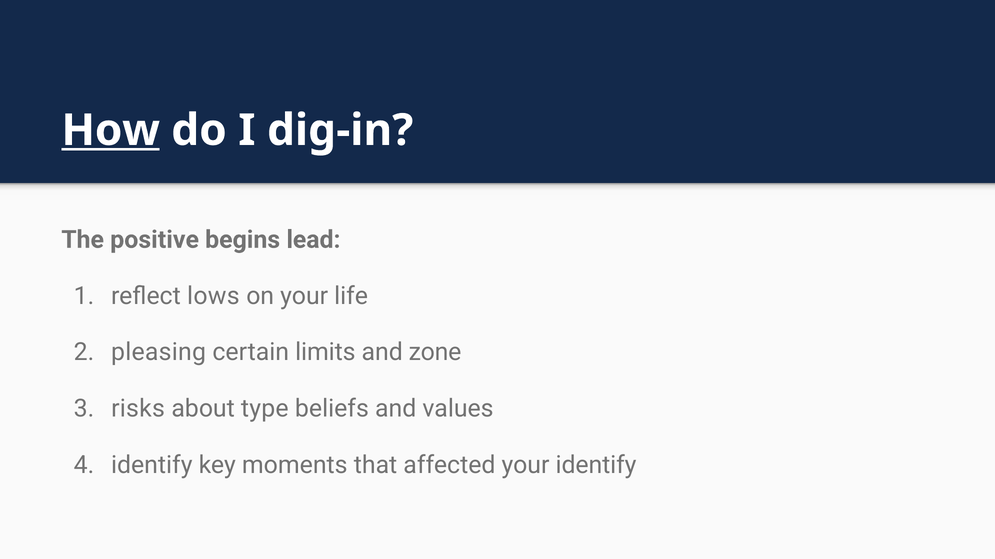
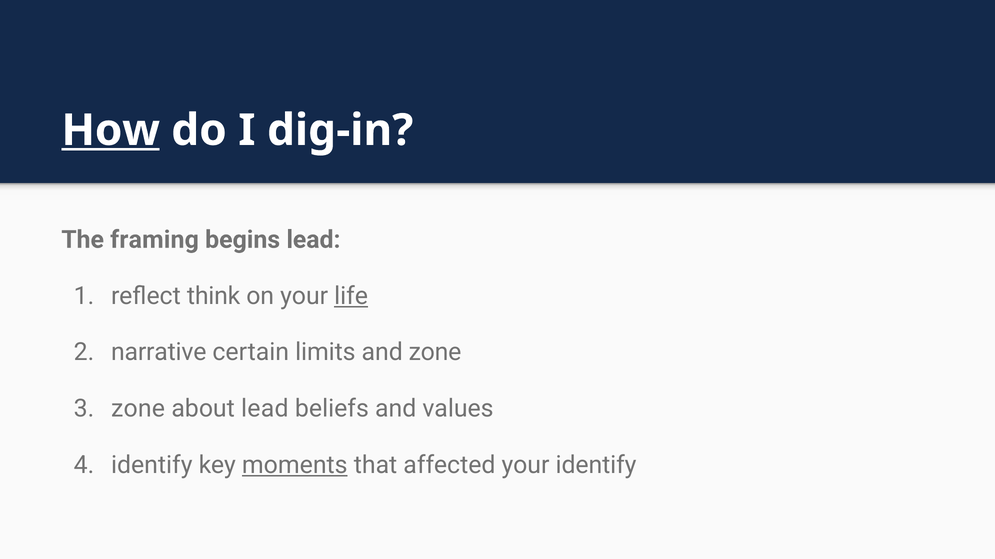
positive: positive -> framing (155, 240)
lows: lows -> think (214, 296)
life underline: none -> present (351, 296)
pleasing: pleasing -> narrative (159, 353)
risks: risks -> zone (138, 409)
about type: type -> lead (265, 409)
moments underline: none -> present (295, 466)
